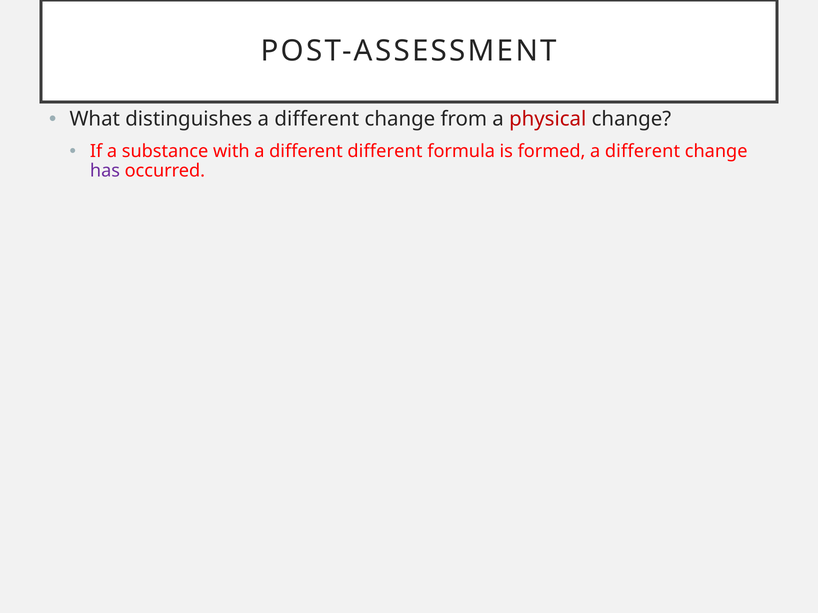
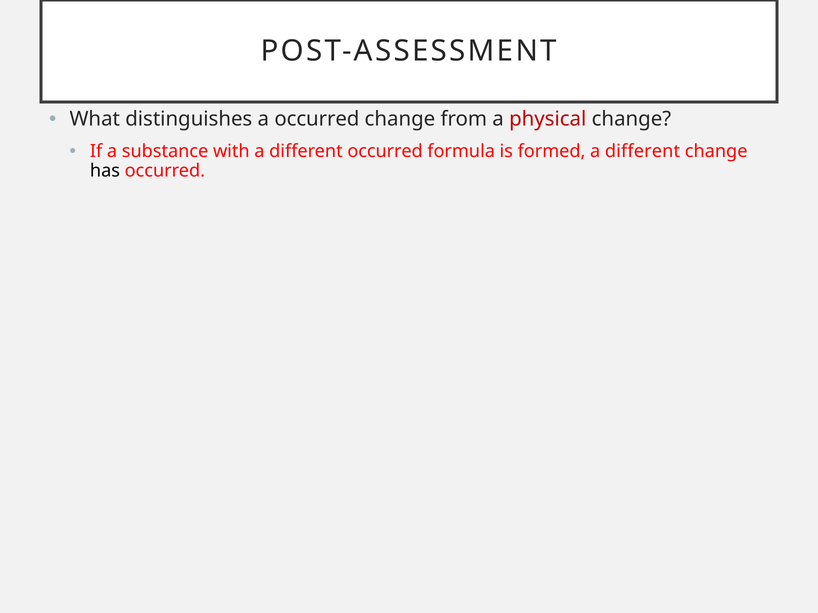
distinguishes a different: different -> occurred (317, 119)
different different: different -> occurred (385, 152)
has colour: purple -> black (105, 171)
